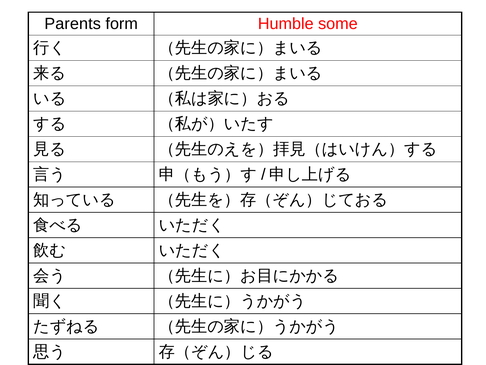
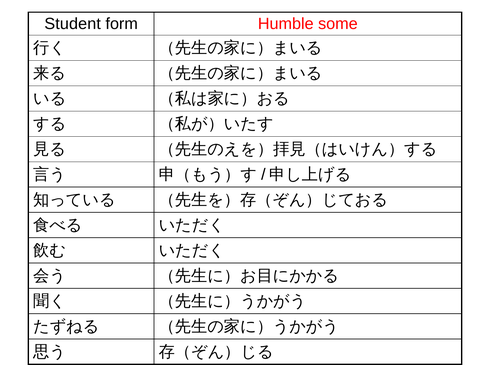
Parents: Parents -> Student (73, 24)
